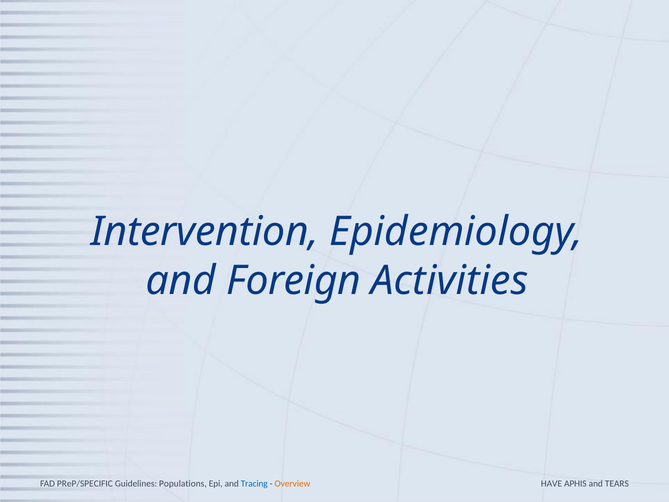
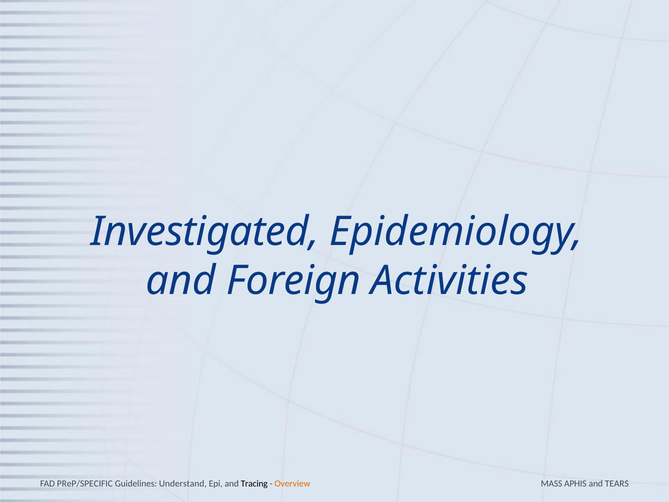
Intervention: Intervention -> Investigated (205, 231)
Populations: Populations -> Understand (183, 483)
Tracing colour: blue -> black (254, 483)
HAVE: HAVE -> MASS (552, 483)
